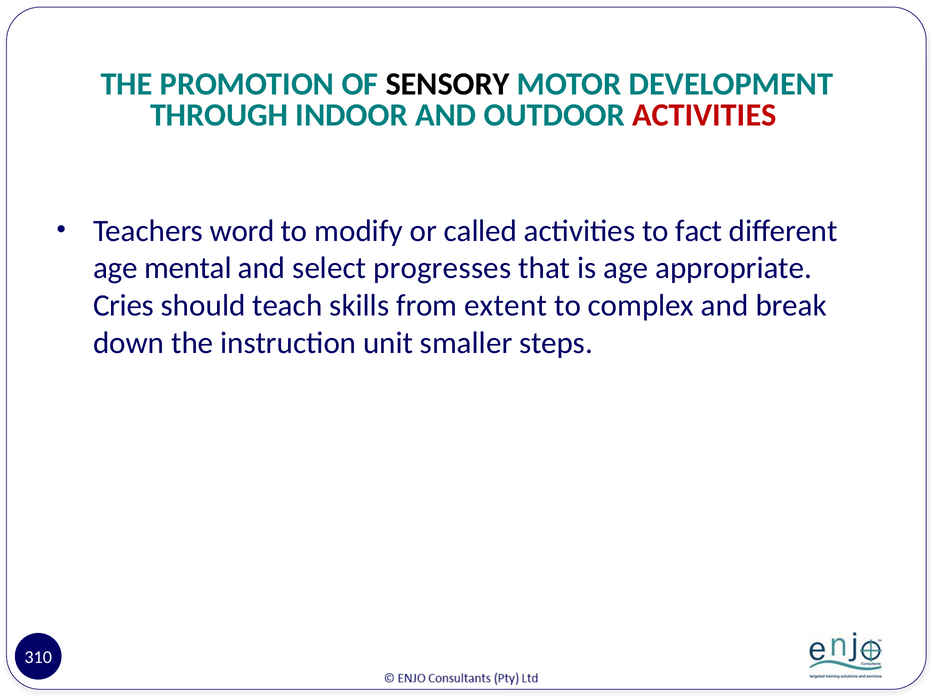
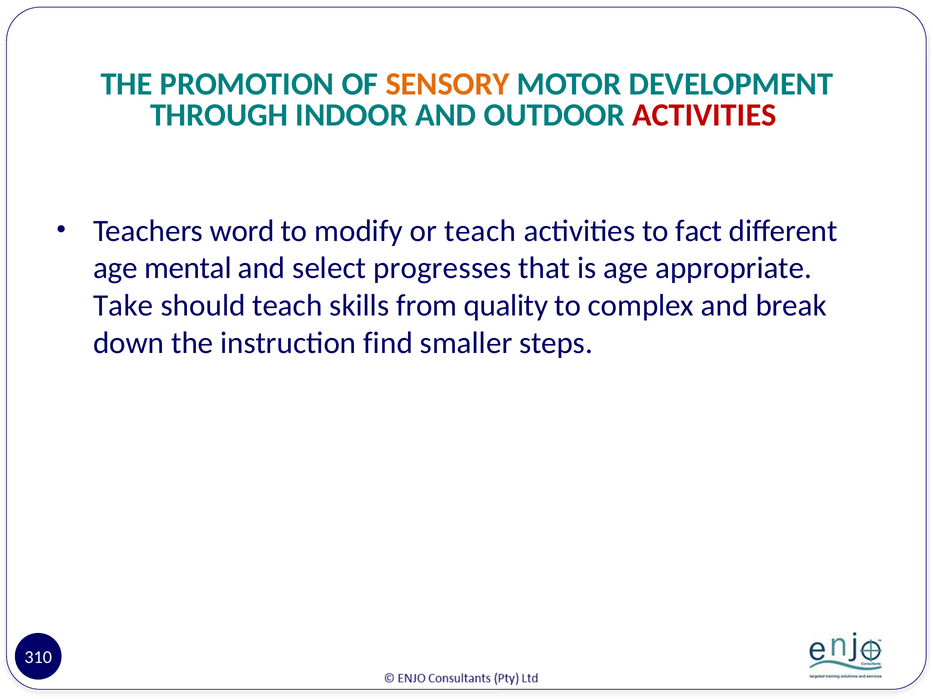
SENSORY colour: black -> orange (448, 84)
or called: called -> teach (480, 231)
Cries: Cries -> Take (123, 306)
extent: extent -> quality (506, 306)
unit: unit -> find (388, 343)
